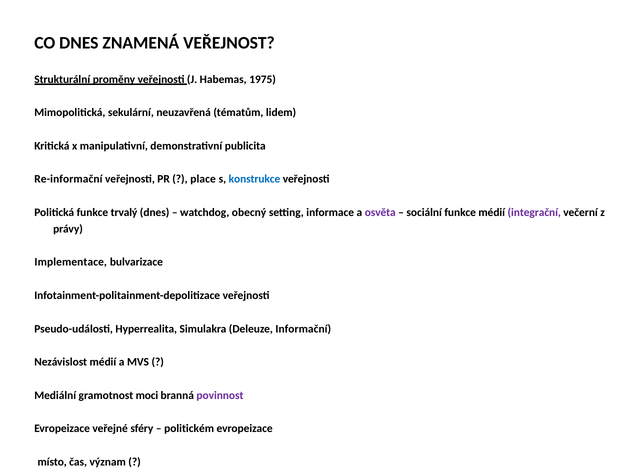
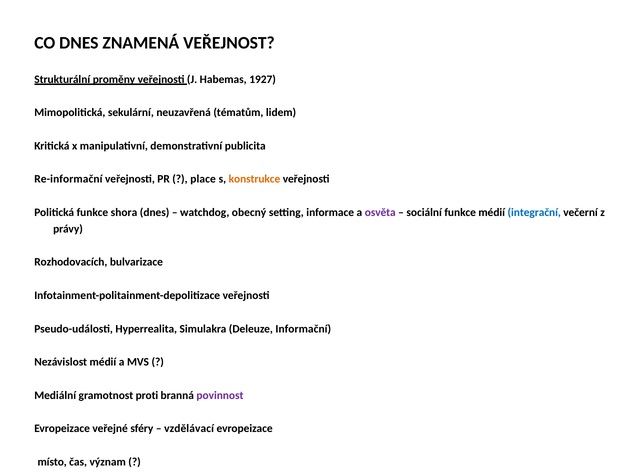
1975: 1975 -> 1927 (263, 79)
konstrukce colour: blue -> orange (254, 179)
trvalý: trvalý -> shora (124, 212)
integrační colour: purple -> blue (534, 212)
Implementace: Implementace -> Rozhodovacích (71, 262)
moci: moci -> proti (147, 395)
politickém: politickém -> vzdělávací (189, 428)
